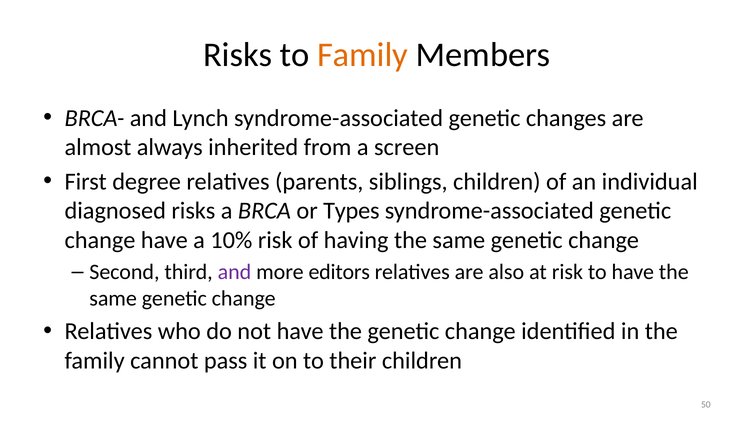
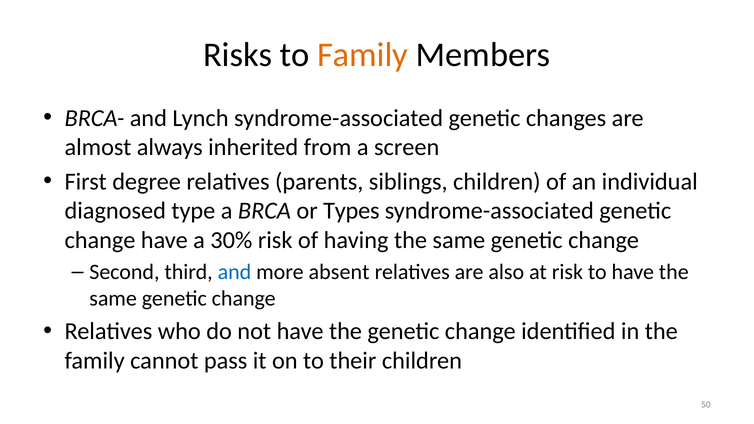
diagnosed risks: risks -> type (193, 211)
10%: 10% -> 30% (231, 240)
and colour: purple -> blue (234, 272)
editors: editors -> absent (339, 272)
